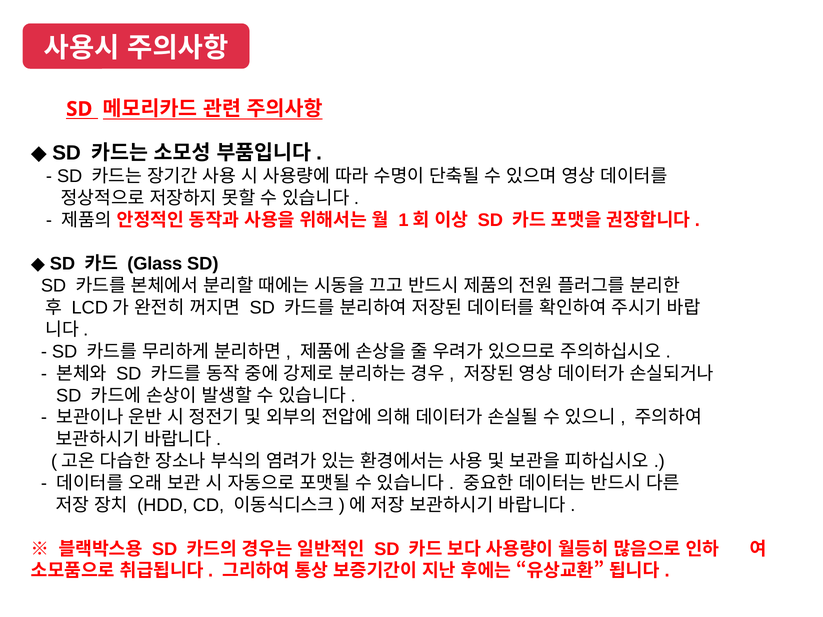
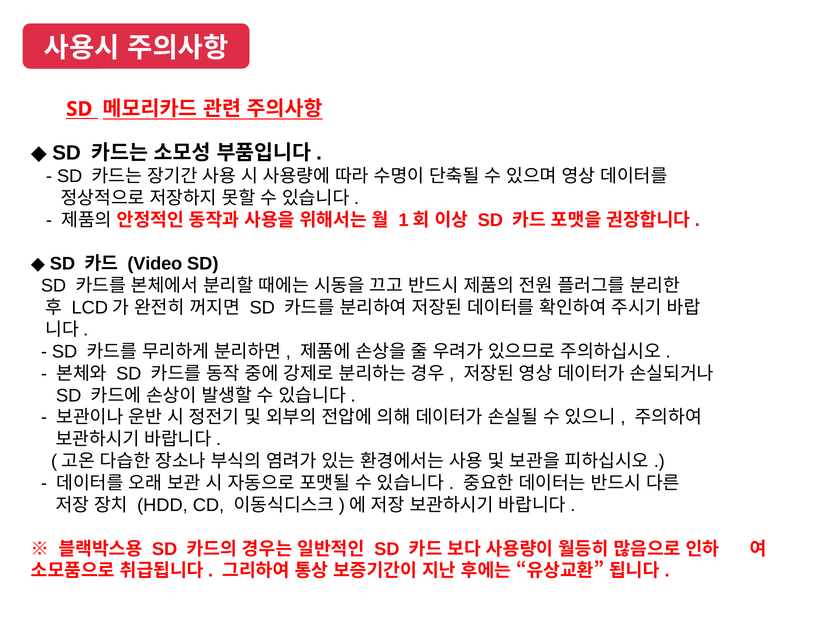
Glass: Glass -> Video (155, 264)
